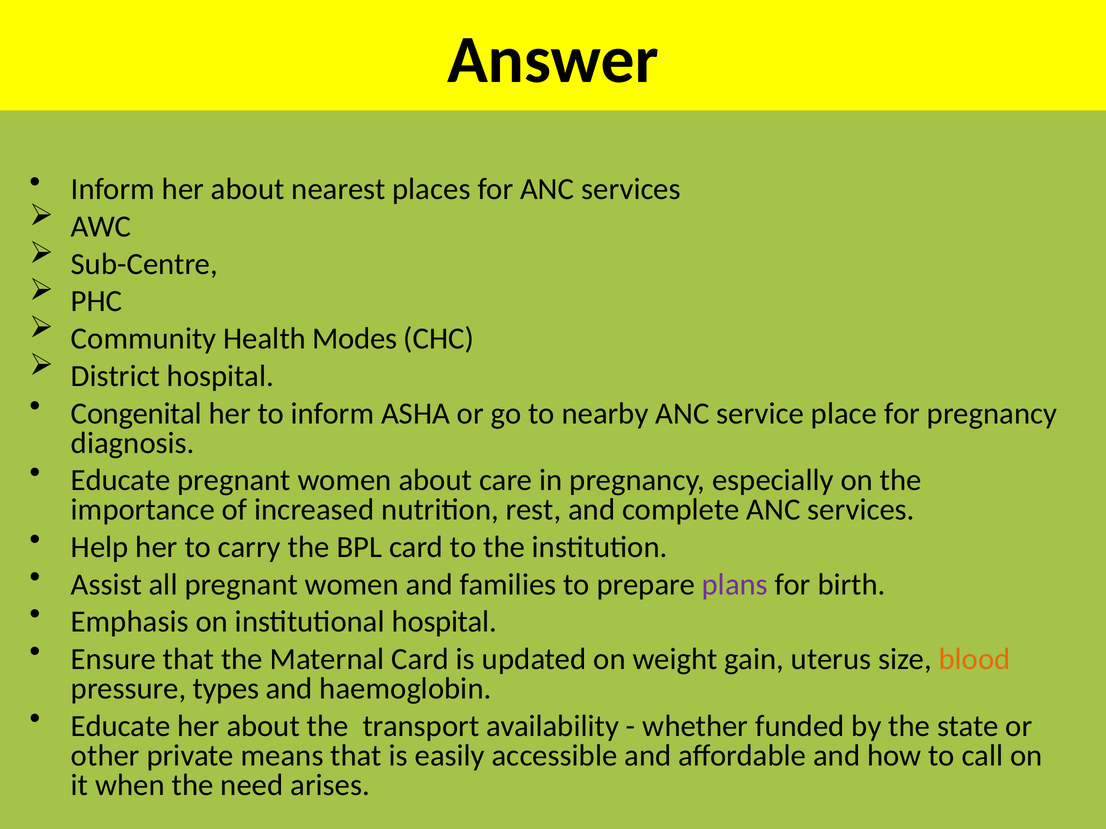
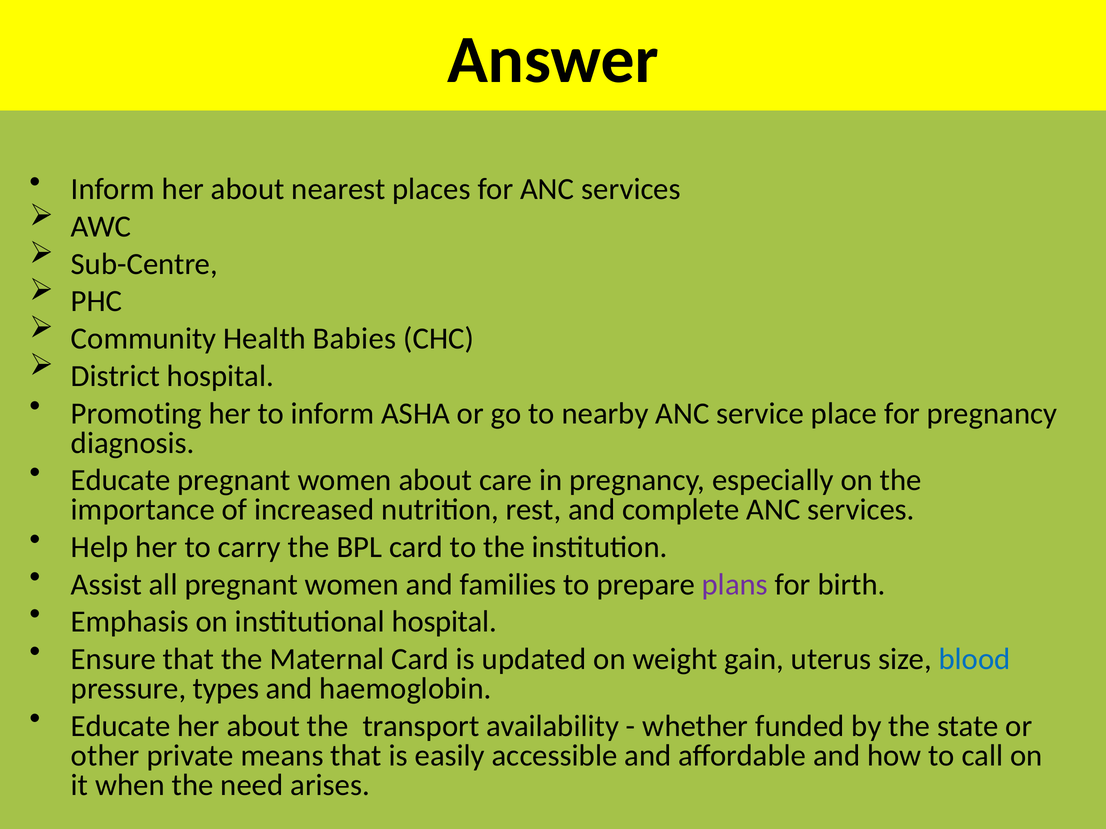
Modes: Modes -> Babies (355, 339)
Congenital: Congenital -> Promoting (136, 414)
blood colour: orange -> blue (975, 659)
